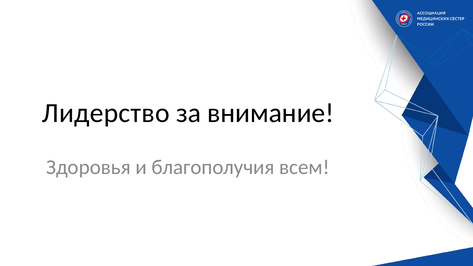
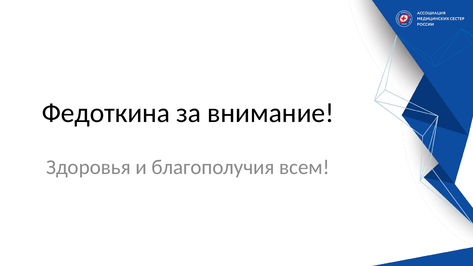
Лидерство: Лидерство -> Федоткина (106, 113)
